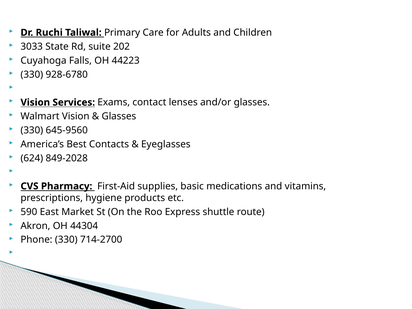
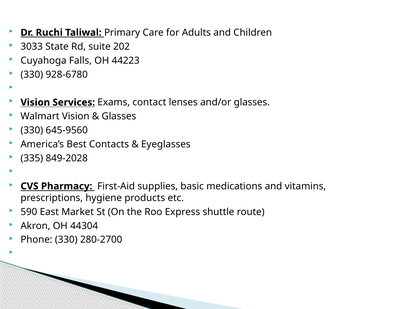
624: 624 -> 335 (32, 158)
714-2700: 714-2700 -> 280-2700 (101, 240)
